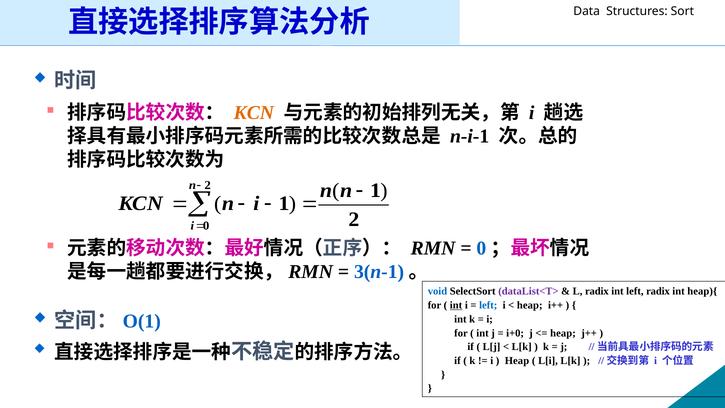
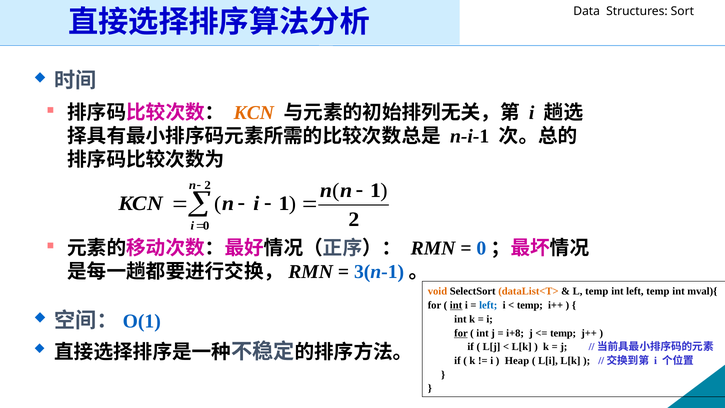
void colour: blue -> orange (437, 291)
dataList<T> colour: purple -> orange (528, 291)
L radix: radix -> temp (597, 291)
left radix: radix -> temp (658, 291)
heap){: heap){ -> mval){ (702, 291)
heap: heap -> temp (530, 305)
for underline: none -> present (461, 333)
i+0: i+0 -> i+8 (515, 333)
heap: heap -> temp (563, 333)
